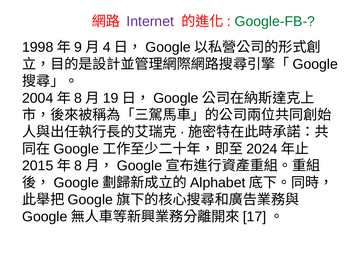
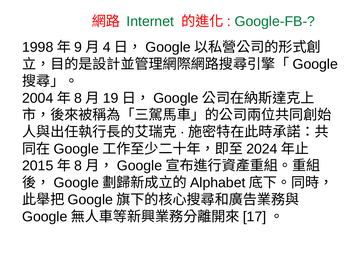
Internet colour: purple -> green (150, 22)
